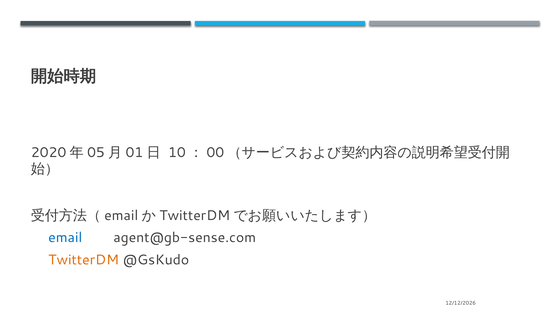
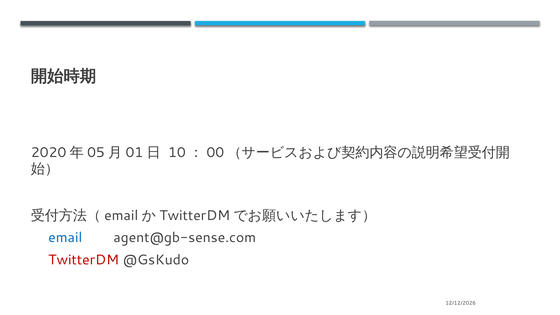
TwitterDM colour: orange -> red (84, 260)
